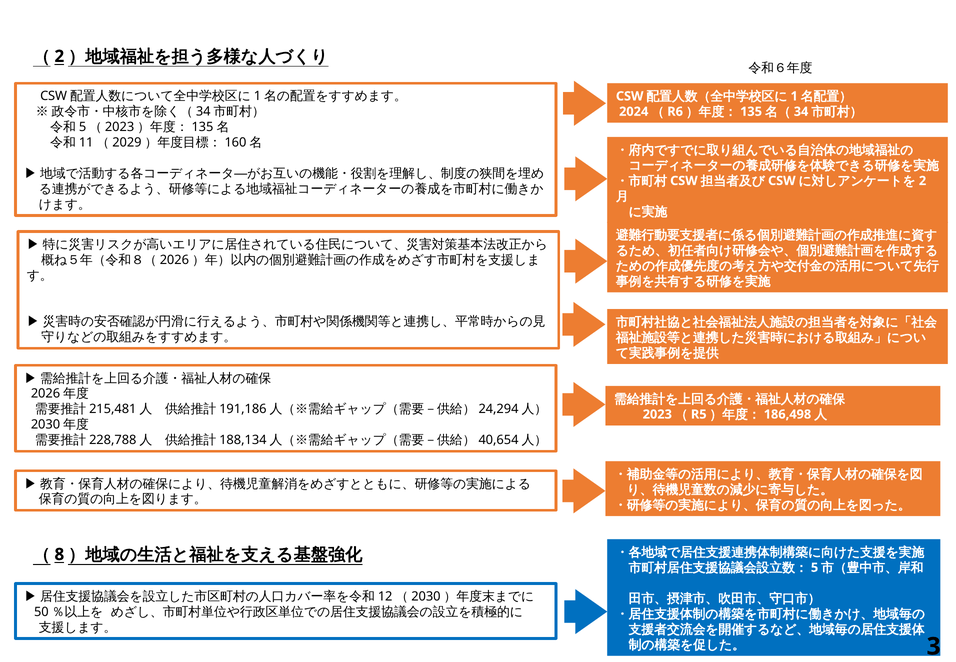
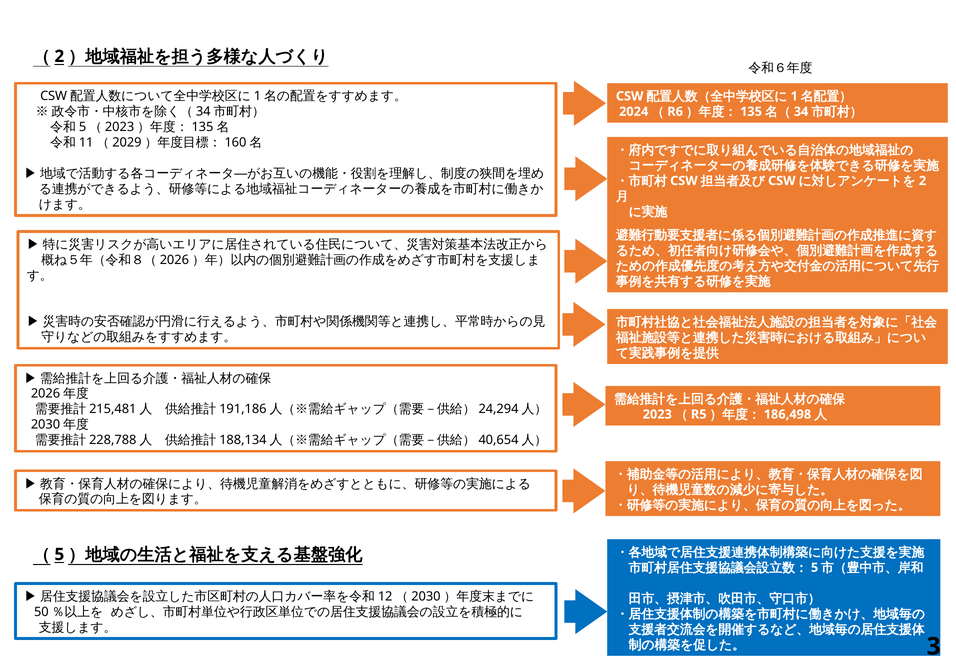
8: 8 -> 5 (59, 554)
